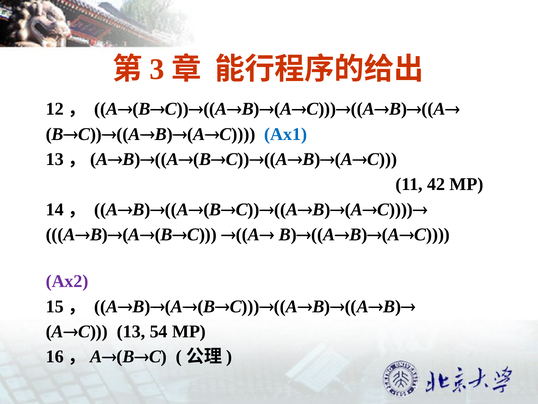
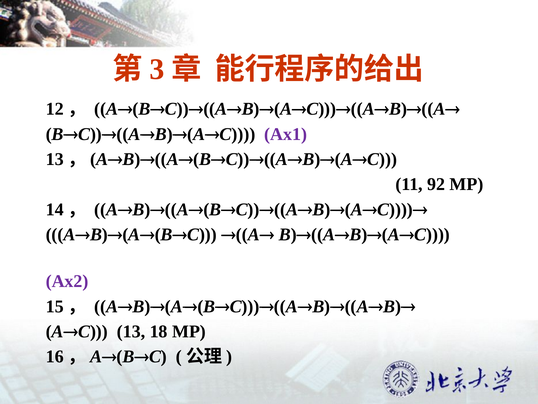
Ax1 colour: blue -> purple (286, 134)
42: 42 -> 92 (436, 184)
54: 54 -> 18 (159, 331)
